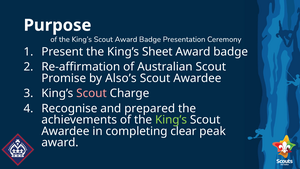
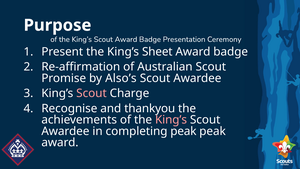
prepared: prepared -> thankyou (150, 108)
King’s colour: light green -> pink (171, 120)
completing clear: clear -> peak (183, 131)
